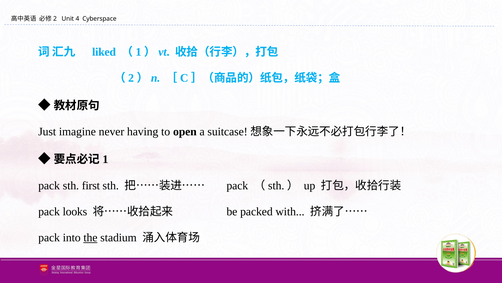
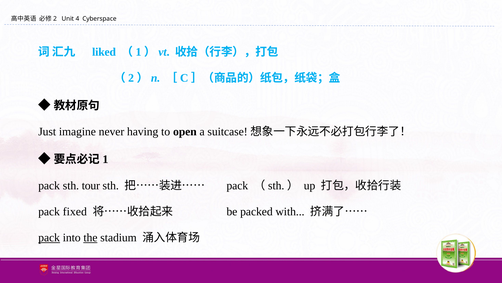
first: first -> tour (91, 185)
looks: looks -> fixed (75, 211)
pack underline: none -> present (49, 237)
